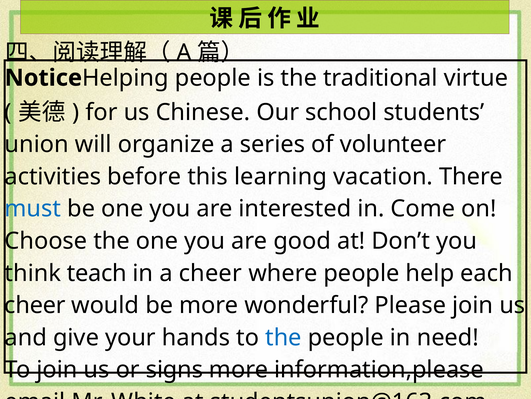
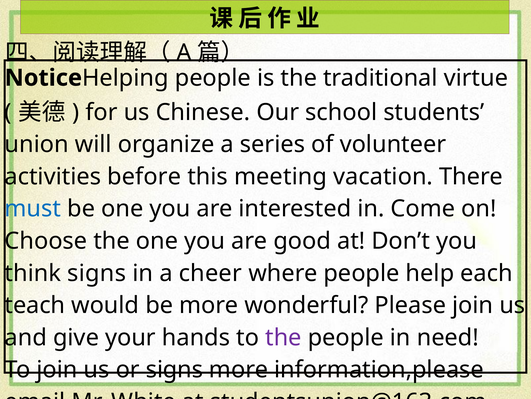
learning: learning -> meeting (281, 176)
think teach: teach -> signs (97, 273)
cheer: cheer -> teach (35, 305)
the colour: blue -> purple (283, 337)
